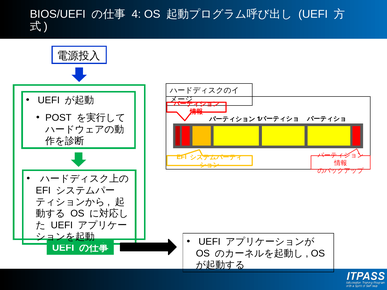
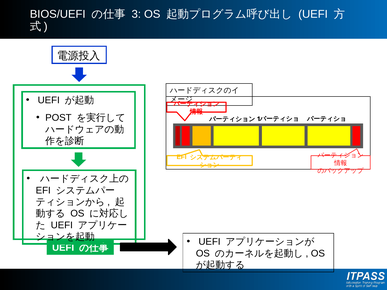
4: 4 -> 3 (136, 14)
